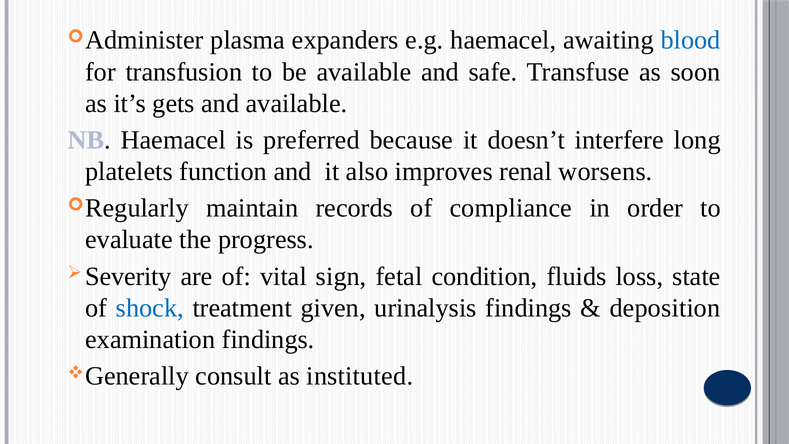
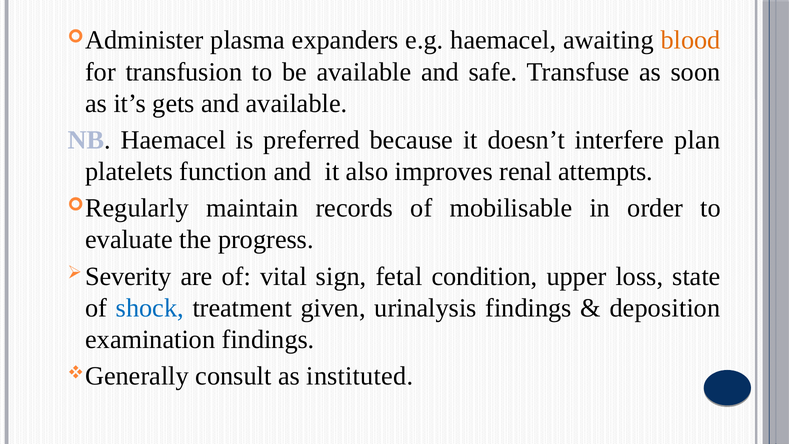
blood colour: blue -> orange (691, 40)
long: long -> plan (697, 140)
worsens: worsens -> attempts (606, 172)
compliance: compliance -> mobilisable (511, 208)
fluids: fluids -> upper (577, 276)
